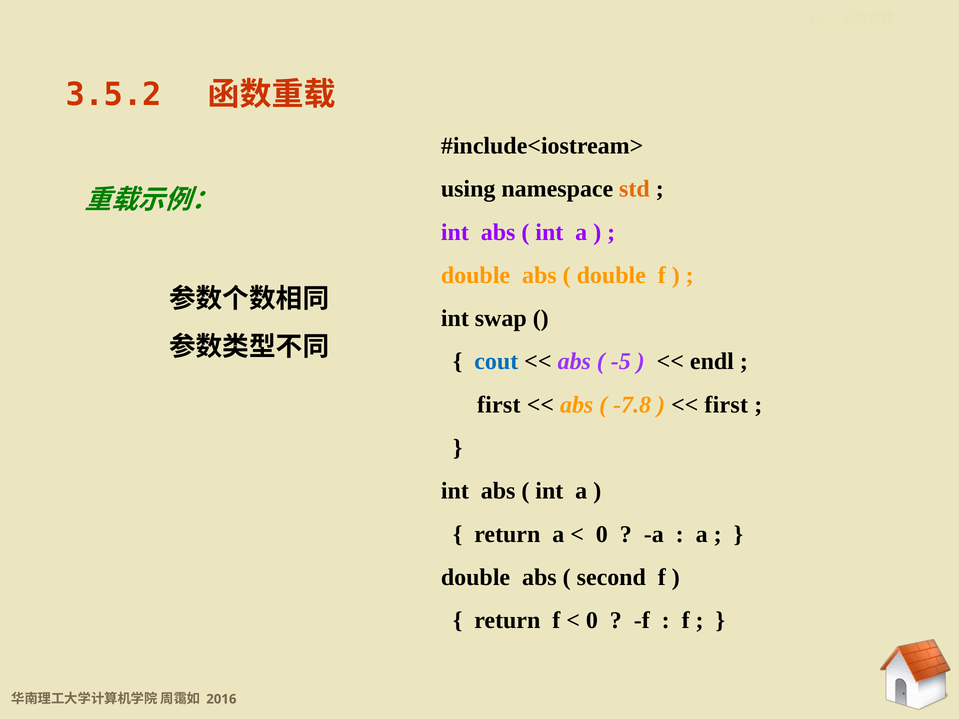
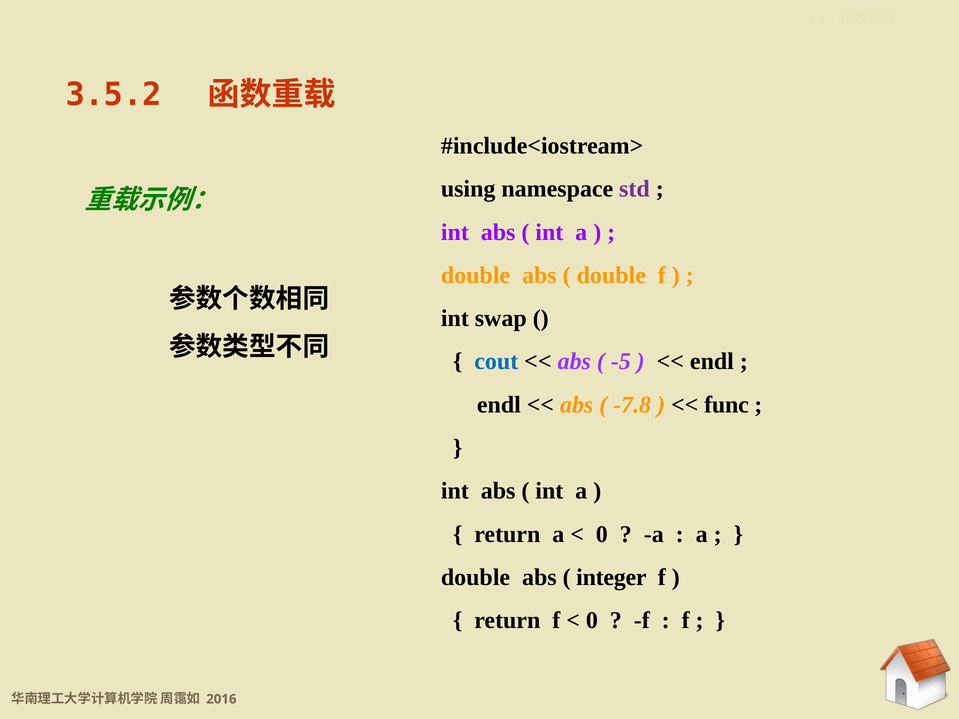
std colour: orange -> purple (634, 189)
first: first -> endl (499, 405)
first: first -> func (726, 405)
second: second -> integer (611, 577)
